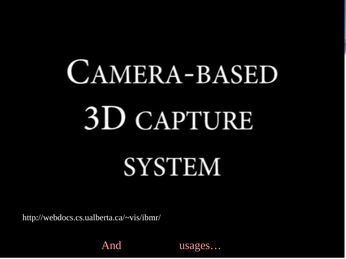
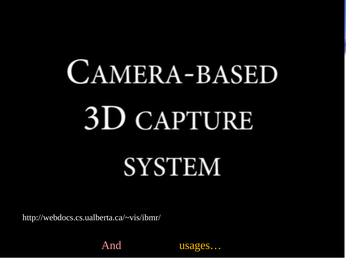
usages… colour: pink -> yellow (200, 246)
